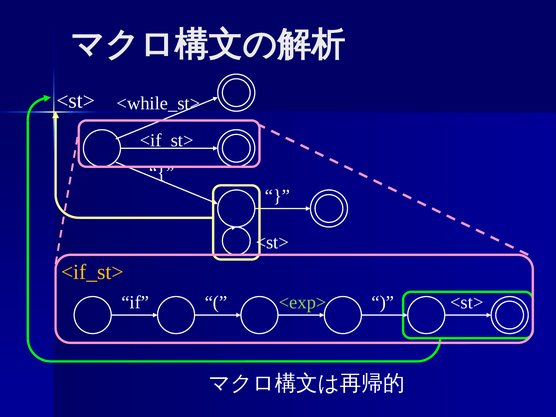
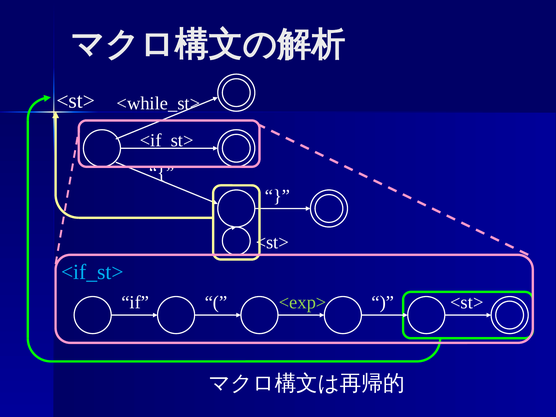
<if_st> colour: yellow -> light blue (92, 272)
